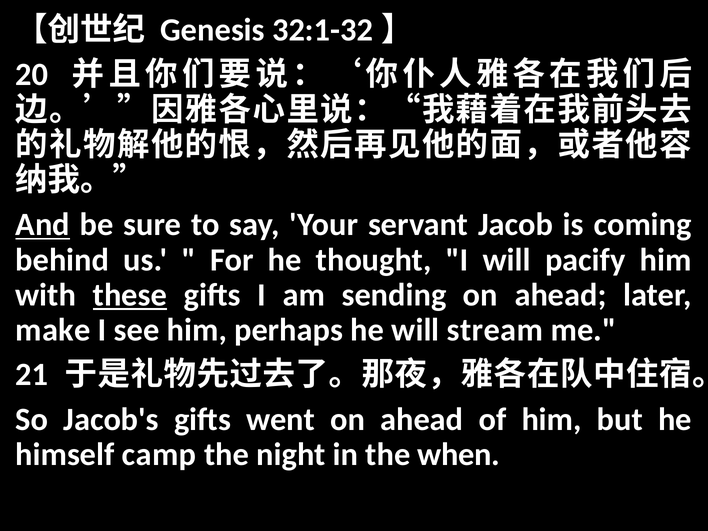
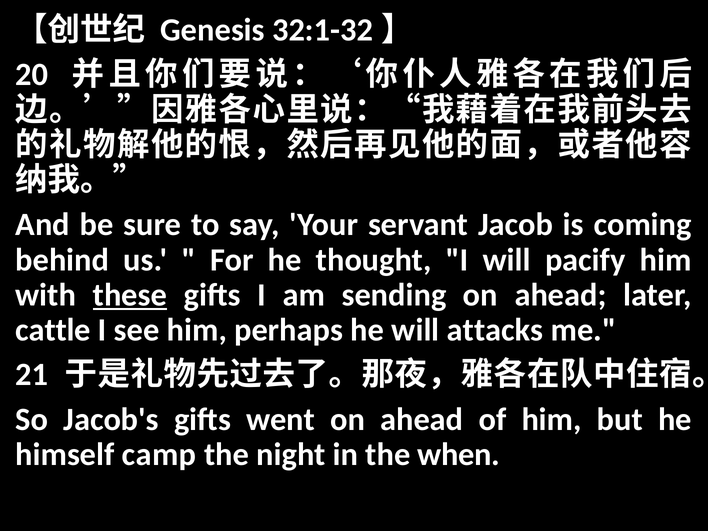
And underline: present -> none (43, 225)
make: make -> cattle (53, 330)
stream: stream -> attacks (495, 330)
